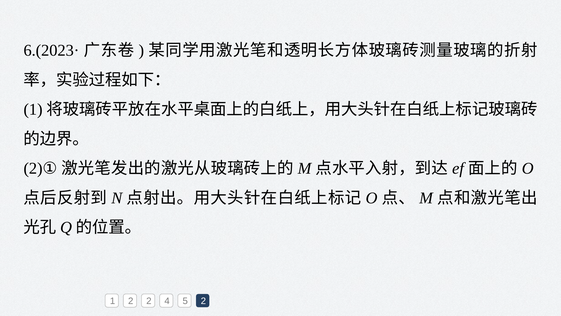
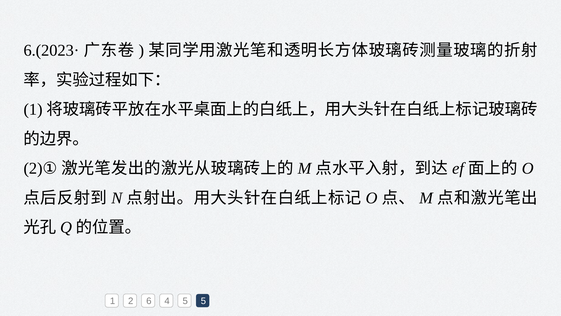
2 2: 2 -> 6 (149, 301)
5 2: 2 -> 5 (203, 301)
